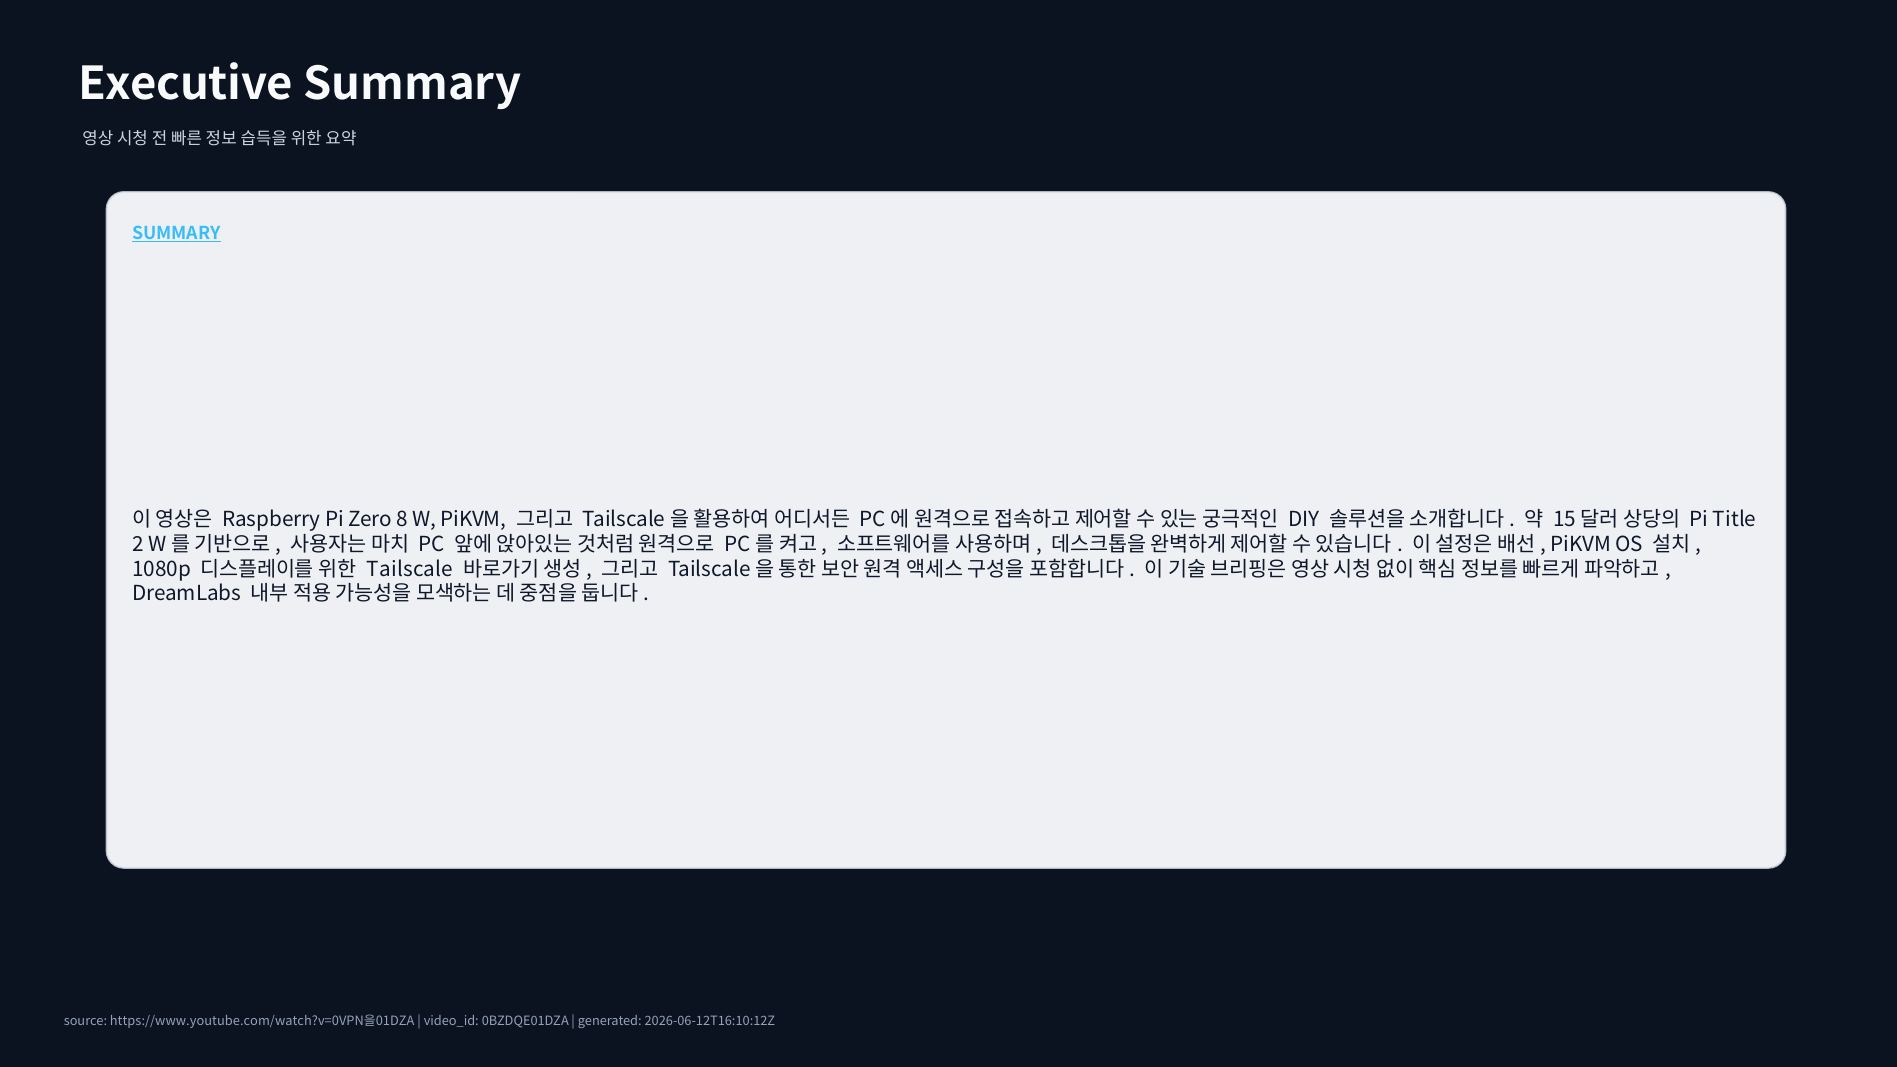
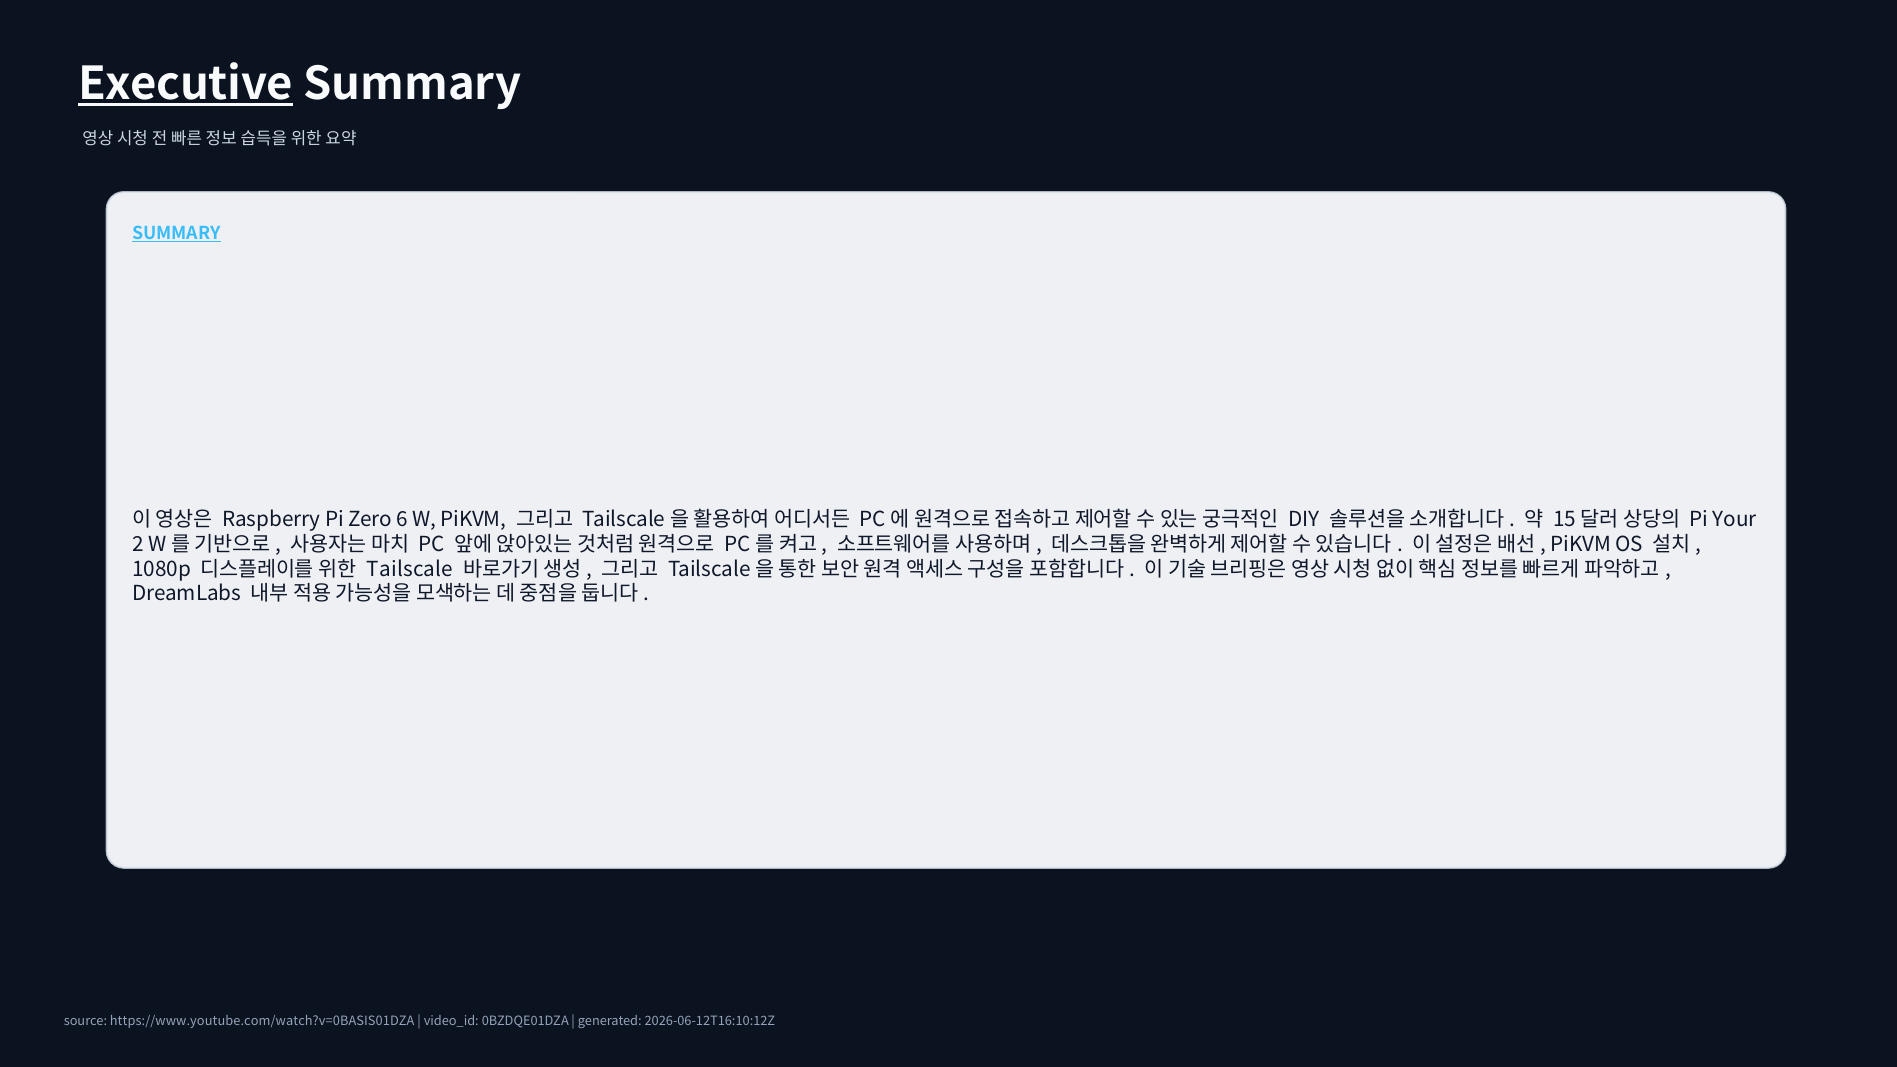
Executive underline: none -> present (186, 85)
8: 8 -> 6 (403, 520)
Title: Title -> Your (1735, 520)
https://www.youtube.com/watch?v=0VPN을01DZA: https://www.youtube.com/watch?v=0VPN을01DZA -> https://www.youtube.com/watch?v=0BASIS01DZA (262, 1022)
